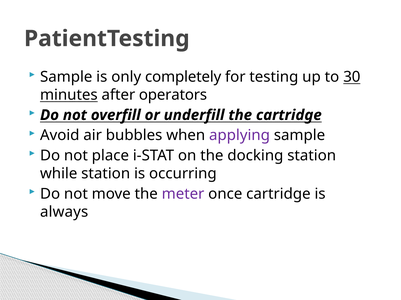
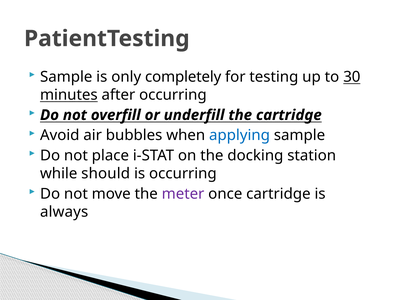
after operators: operators -> occurring (173, 95)
applying colour: purple -> blue (240, 136)
while station: station -> should (106, 174)
